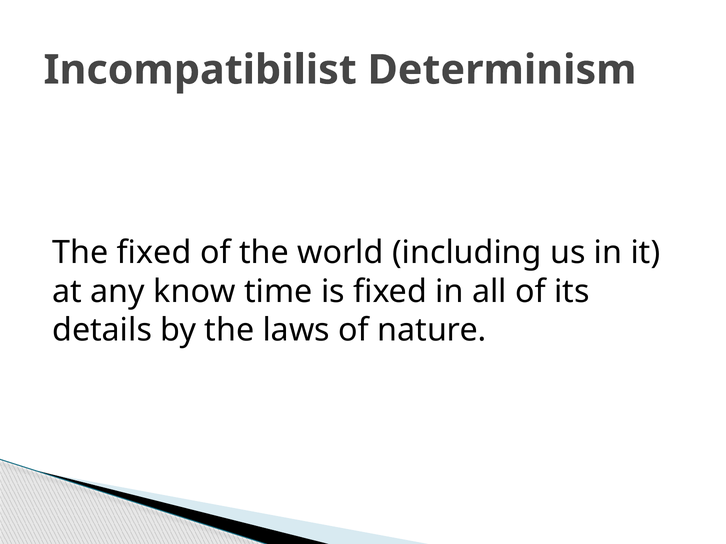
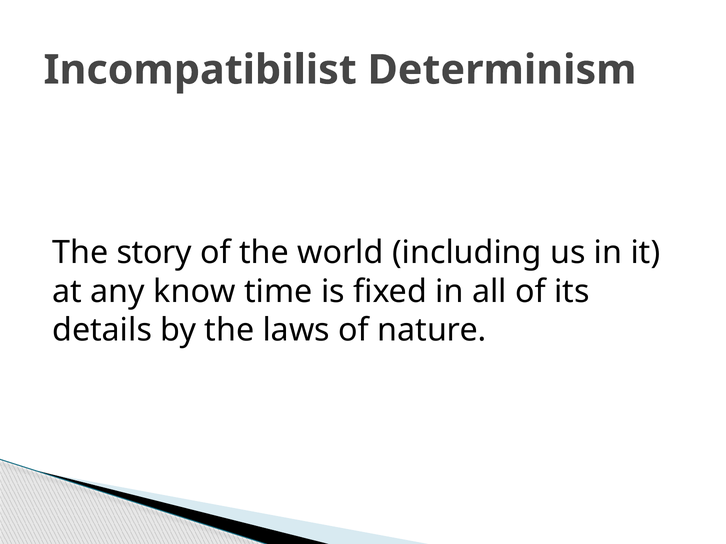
The fixed: fixed -> story (154, 253)
